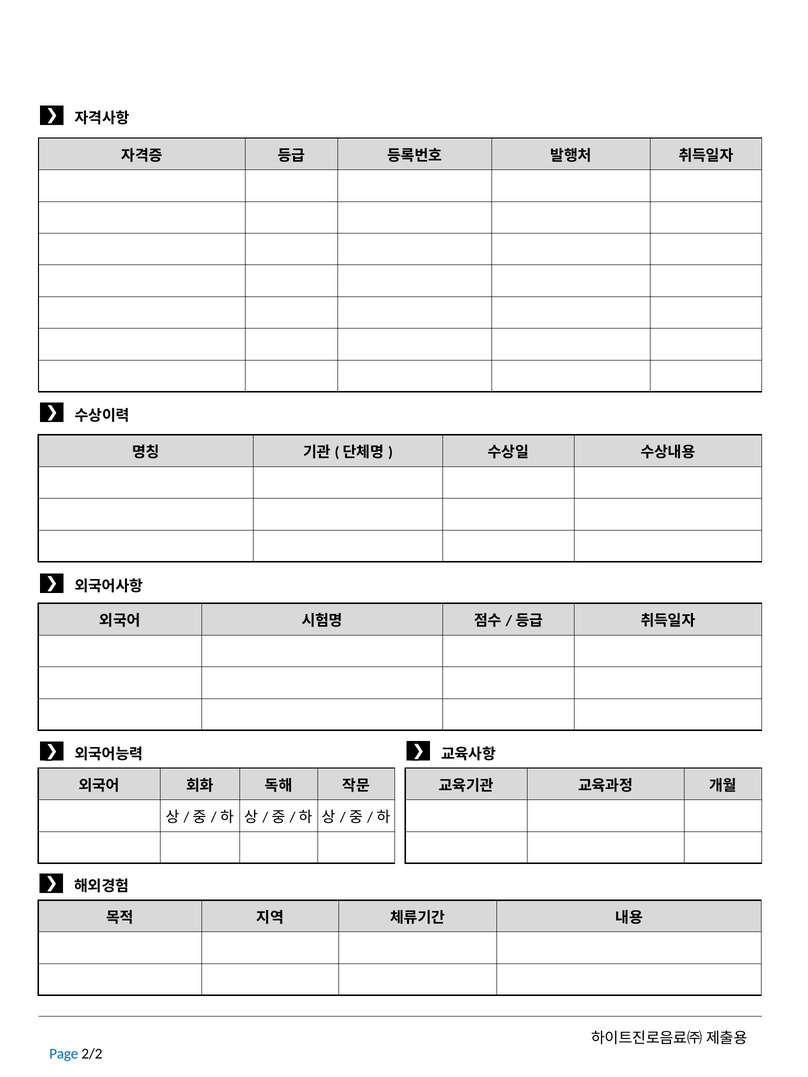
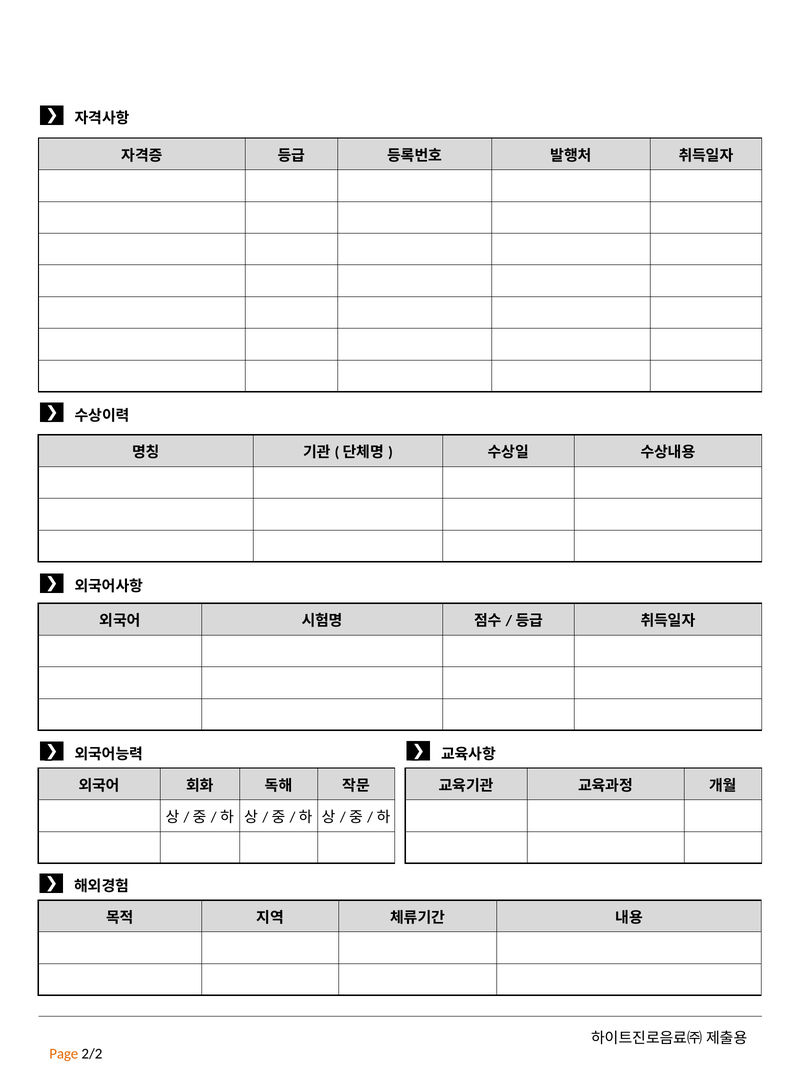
Page colour: blue -> orange (64, 1054)
